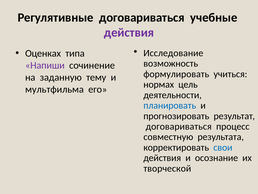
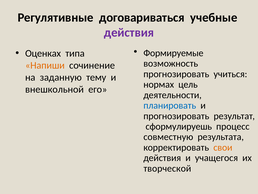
Исследование: Исследование -> Формируемые (173, 53)
Напиши colour: purple -> orange (45, 65)
формулировать: формулировать -> прогнозировать (176, 74)
мультфильма: мультфильма -> внешкольной (54, 89)
договариваться: договариваться -> сформулируешь (179, 126)
свои colour: blue -> orange (223, 147)
осознание: осознание -> учащегося (216, 158)
